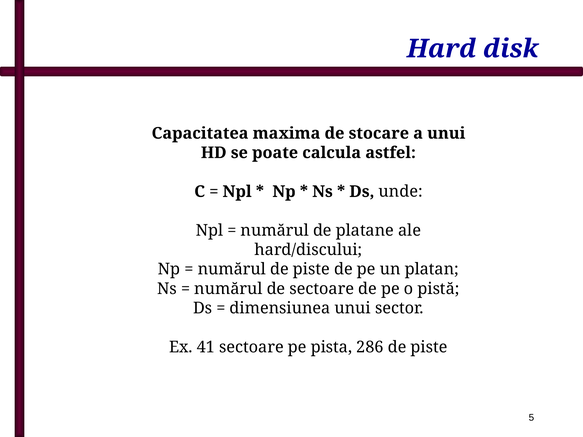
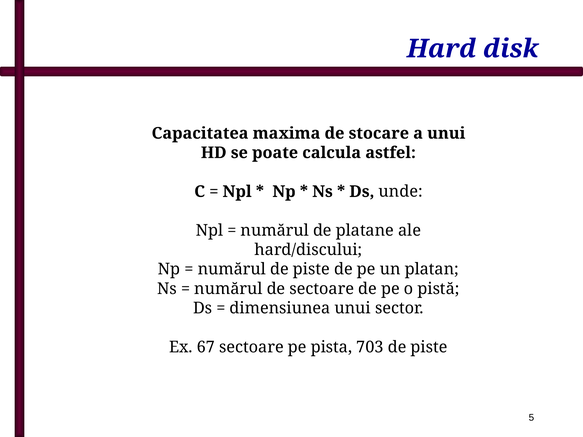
41: 41 -> 67 (206, 347)
286: 286 -> 703 (370, 347)
